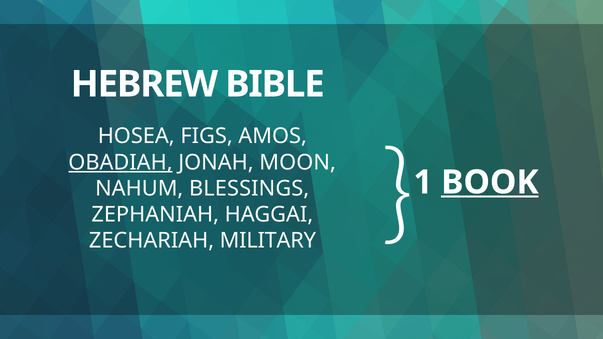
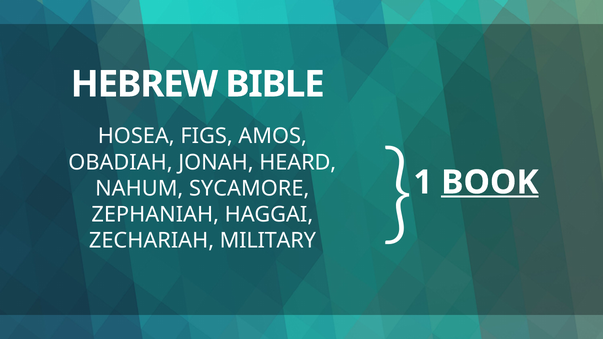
OBADIAH underline: present -> none (120, 163)
MOON: MOON -> HEARD (298, 163)
BLESSINGS: BLESSINGS -> SYCAMORE (249, 189)
